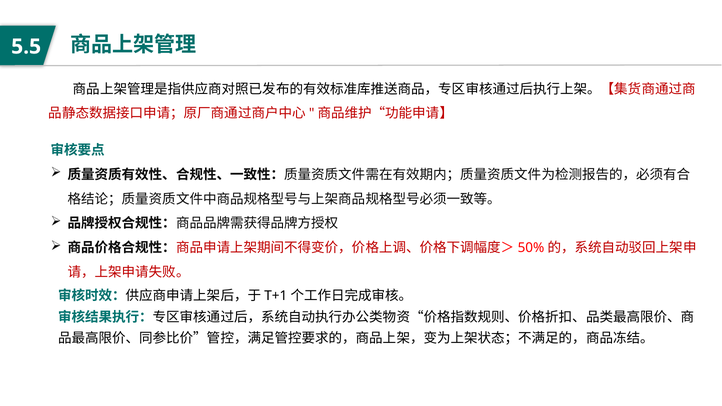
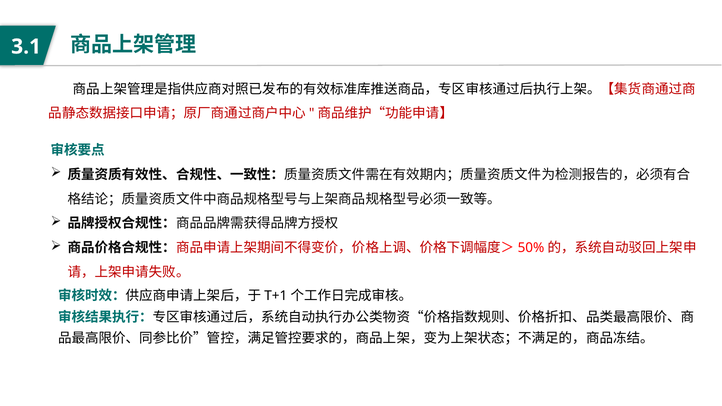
5.5: 5.5 -> 3.1 (26, 47)
